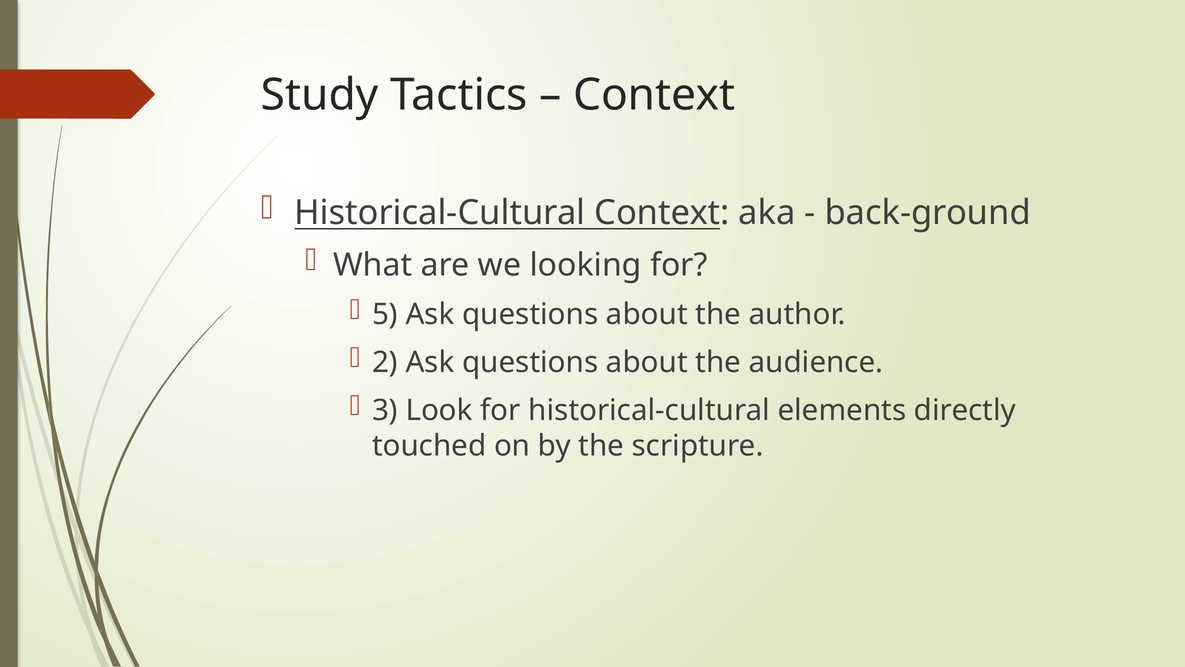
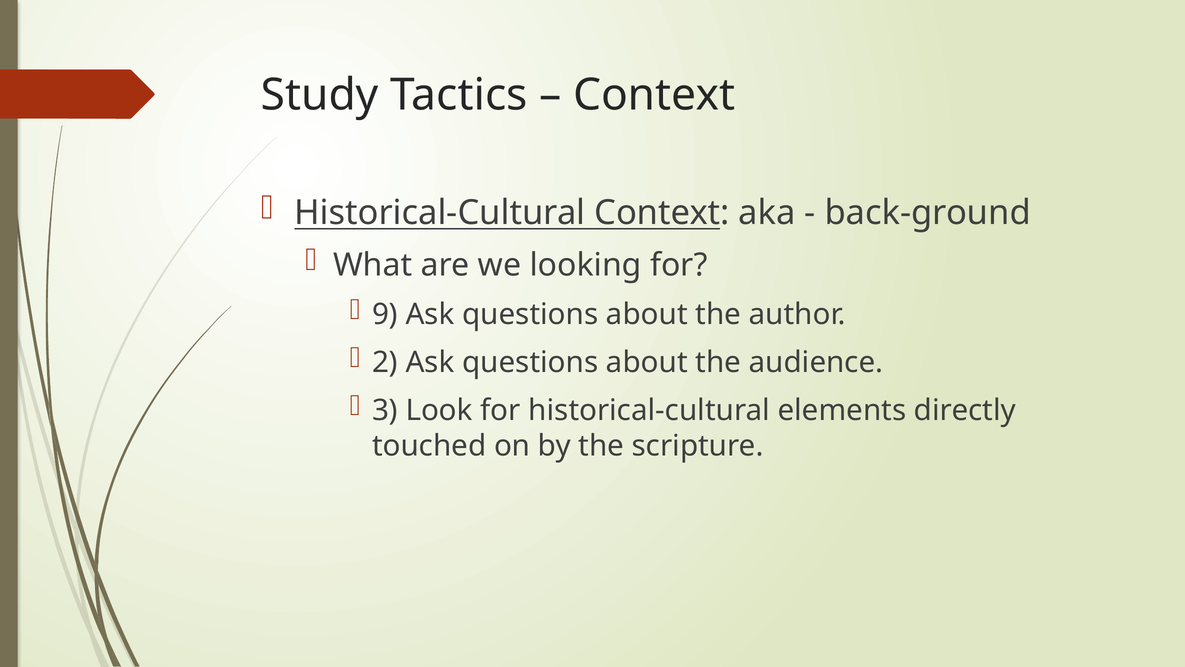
5: 5 -> 9 (385, 314)
